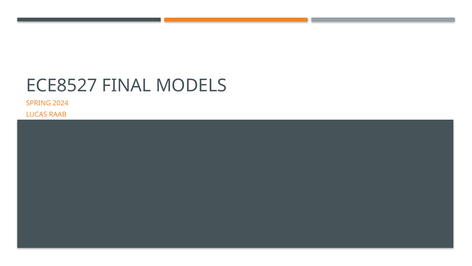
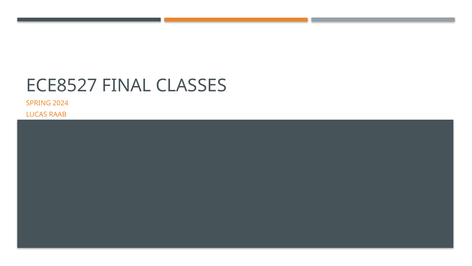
MODELS: MODELS -> CLASSES (191, 85)
